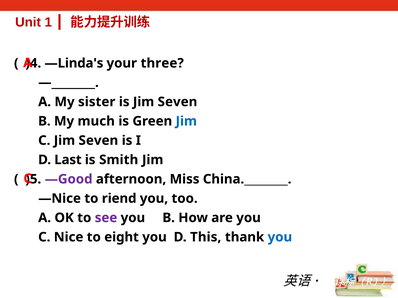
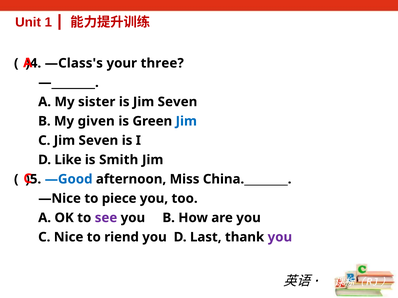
—Linda's: —Linda's -> —Class's (74, 63)
much: much -> given (96, 121)
Last: Last -> Like (68, 160)
—Good colour: purple -> blue (69, 179)
riend: riend -> piece (119, 199)
eight: eight -> riend (122, 237)
This: This -> Last (206, 237)
you colour: blue -> purple (280, 237)
